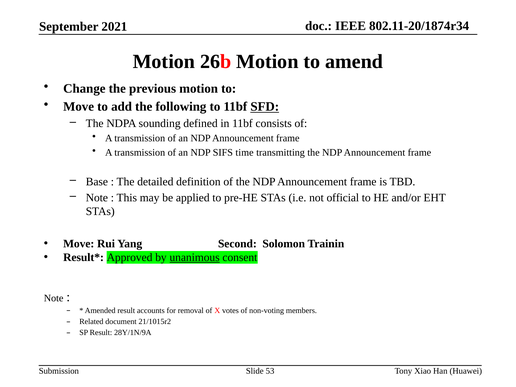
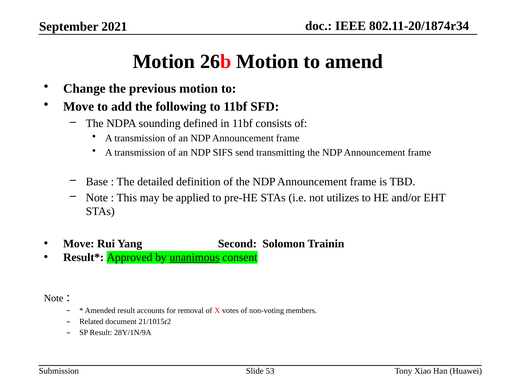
SFD underline: present -> none (265, 107)
time: time -> send (245, 152)
official: official -> utilizes (343, 198)
